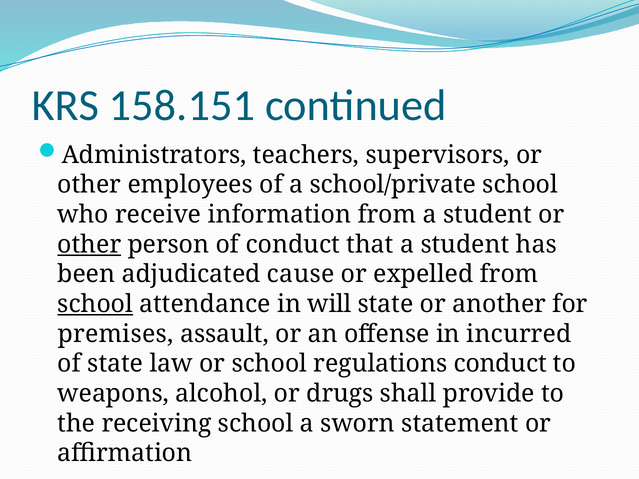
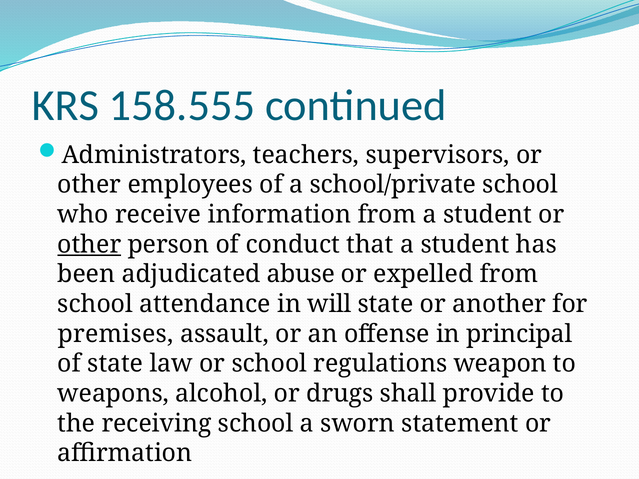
158.151: 158.151 -> 158.555 (182, 106)
cause: cause -> abuse (301, 274)
school underline: present -> none (95, 304)
incurred: incurred -> principal (519, 334)
regulations conduct: conduct -> weapon (500, 364)
